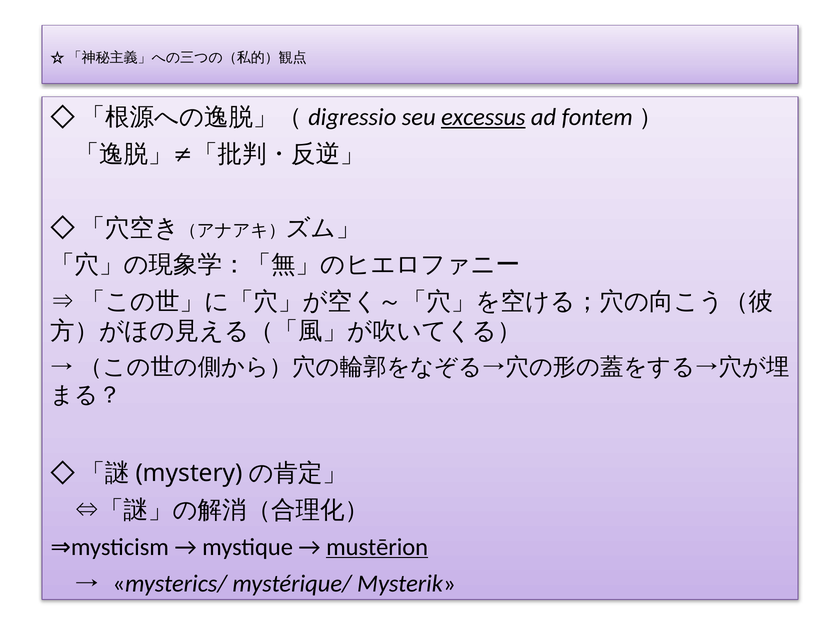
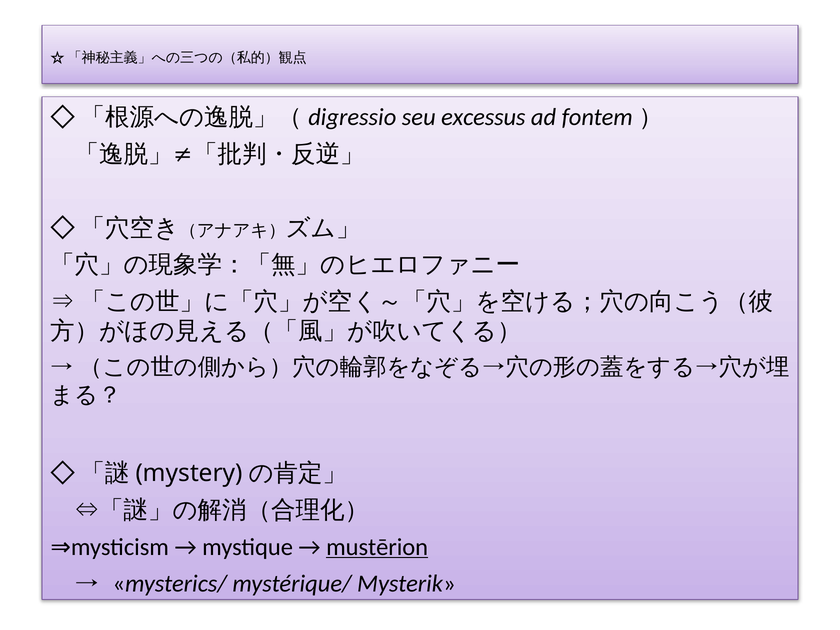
excessus underline: present -> none (483, 117)
